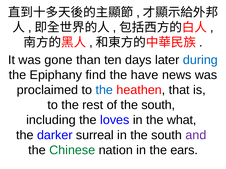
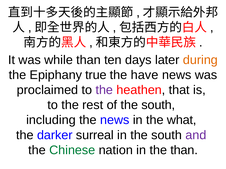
gone: gone -> while (59, 60)
during colour: blue -> orange (200, 60)
find: find -> true (96, 75)
the colour: blue -> purple (104, 90)
the loves: loves -> news (115, 120)
the ears: ears -> than (184, 151)
